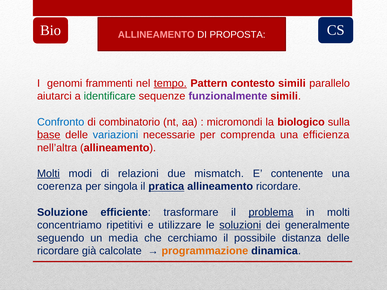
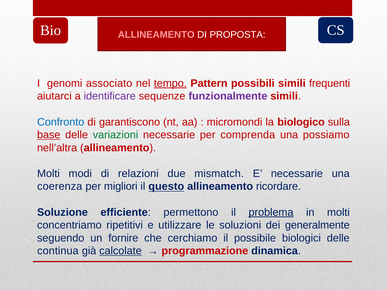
frammenti: frammenti -> associato (109, 83)
contesto: contesto -> possibili (253, 83)
parallelo: parallelo -> frequenti (330, 83)
identificare colour: green -> purple (110, 96)
combinatorio: combinatorio -> garantiscono (130, 122)
variazioni colour: blue -> green (115, 135)
efficienza: efficienza -> possiamo (326, 135)
Molti underline: present -> none (48, 174)
E contenente: contenente -> necessarie (297, 174)
singola: singola -> migliori (121, 187)
pratica: pratica -> questo (166, 187)
trasformare: trasformare -> permettono (191, 212)
soluzioni underline: present -> none (240, 225)
media: media -> fornire (123, 238)
distanza: distanza -> biologici (301, 238)
ricordare: ricordare -> continua (58, 251)
calcolate underline: none -> present (120, 251)
programmazione colour: orange -> red (205, 251)
